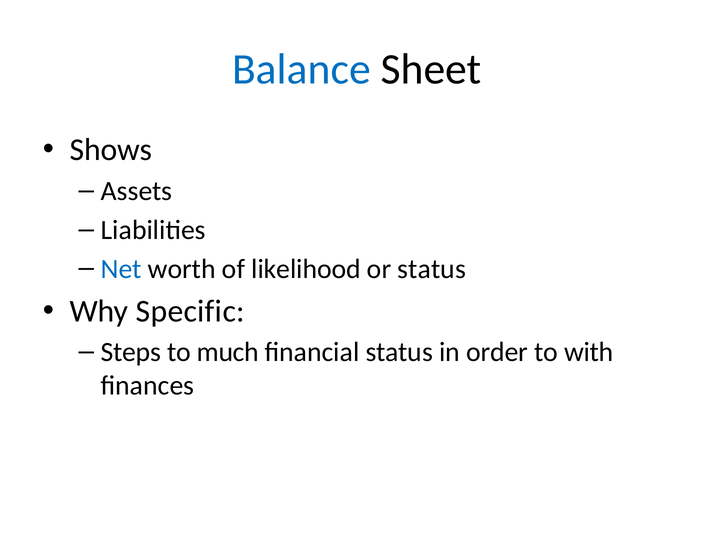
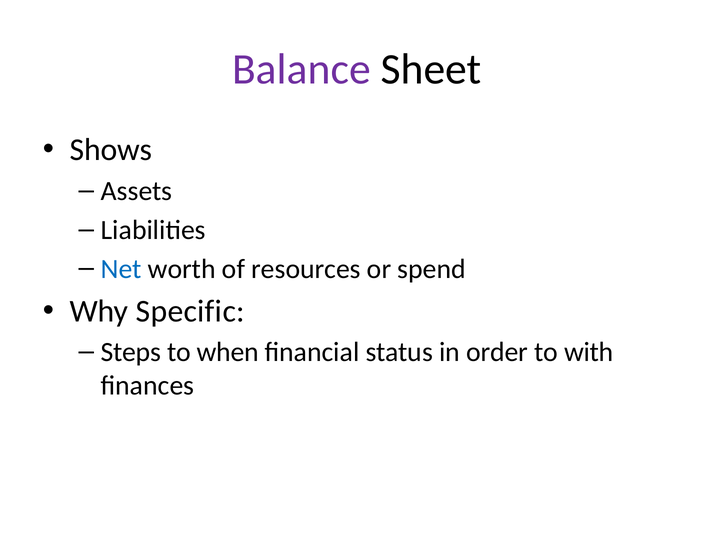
Balance colour: blue -> purple (302, 69)
likelihood: likelihood -> resources (306, 269)
or status: status -> spend (432, 269)
much: much -> when (228, 352)
